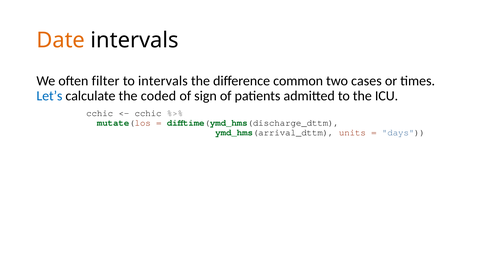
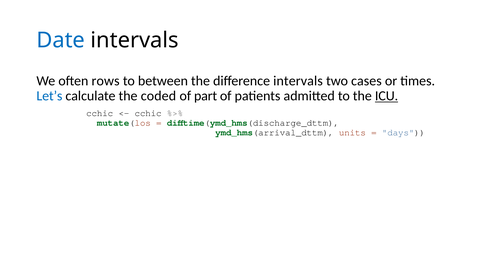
Date colour: orange -> blue (61, 40)
filter: filter -> rows (106, 81)
to intervals: intervals -> between (163, 81)
difference common: common -> intervals (298, 81)
sign: sign -> part (206, 96)
ICU underline: none -> present (387, 96)
